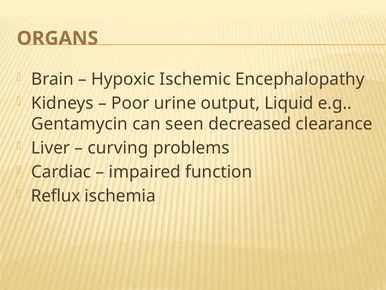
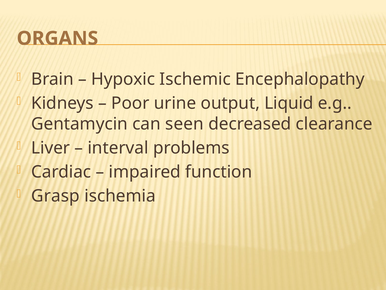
curving: curving -> interval (118, 148)
Reflux: Reflux -> Grasp (55, 196)
